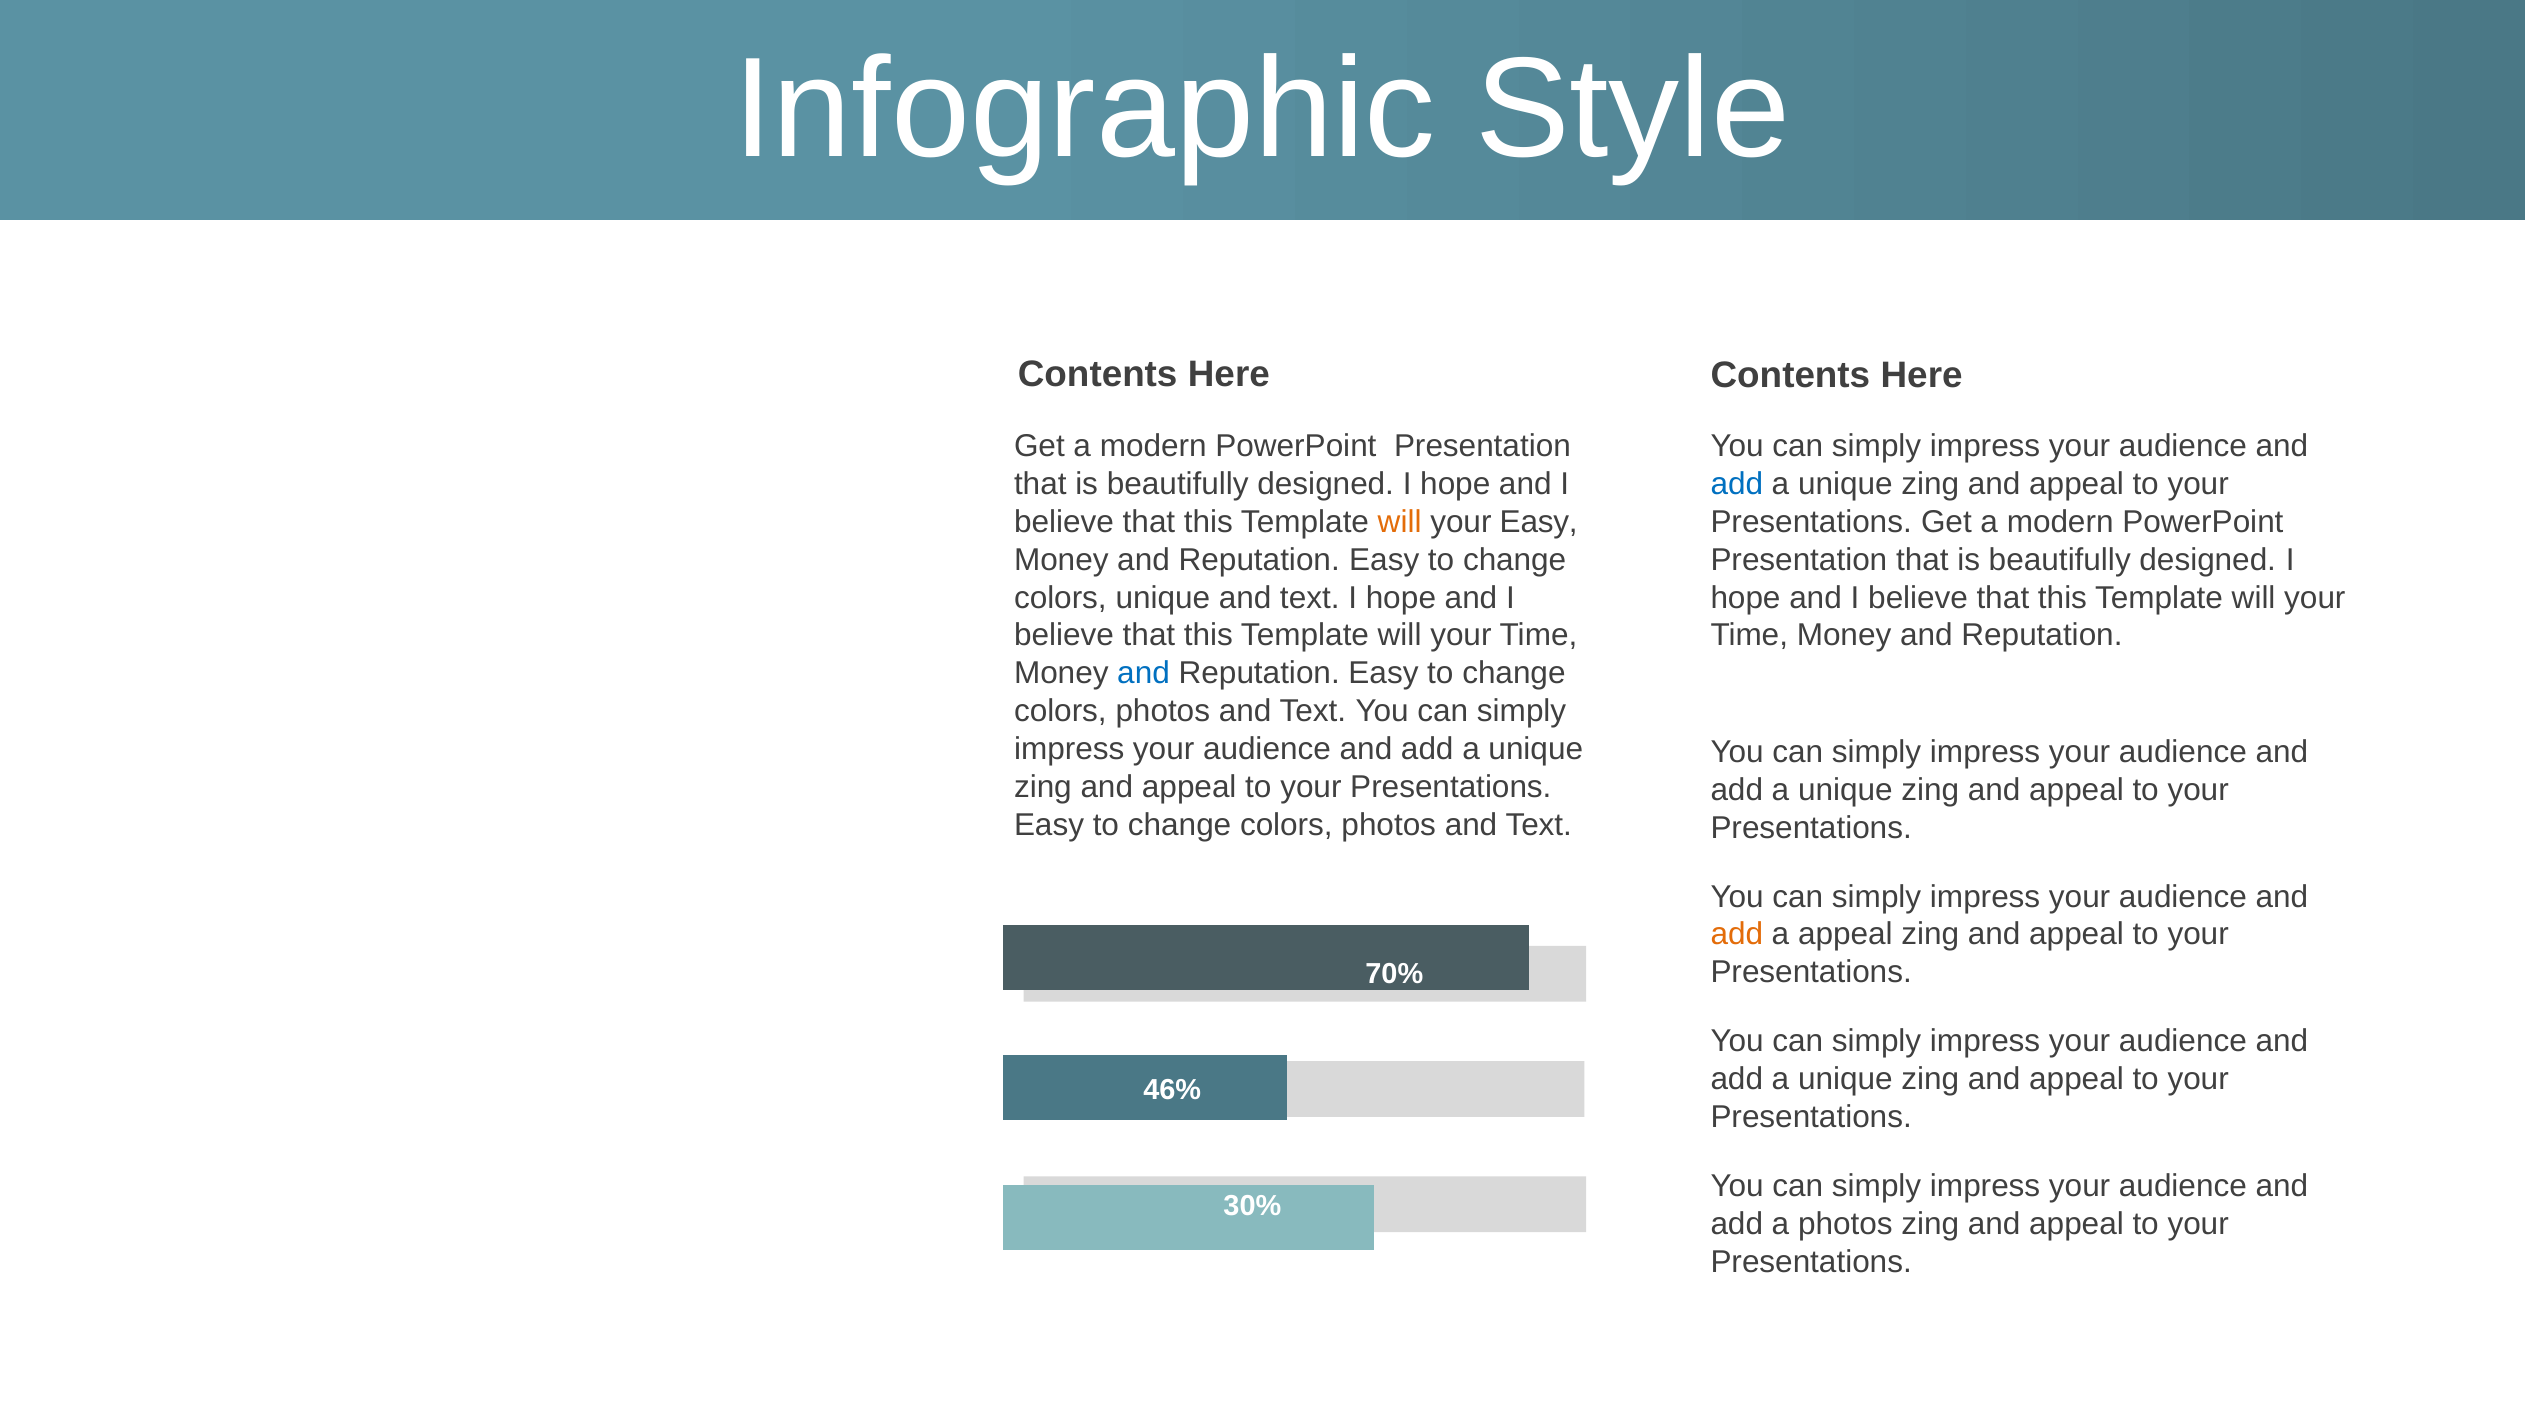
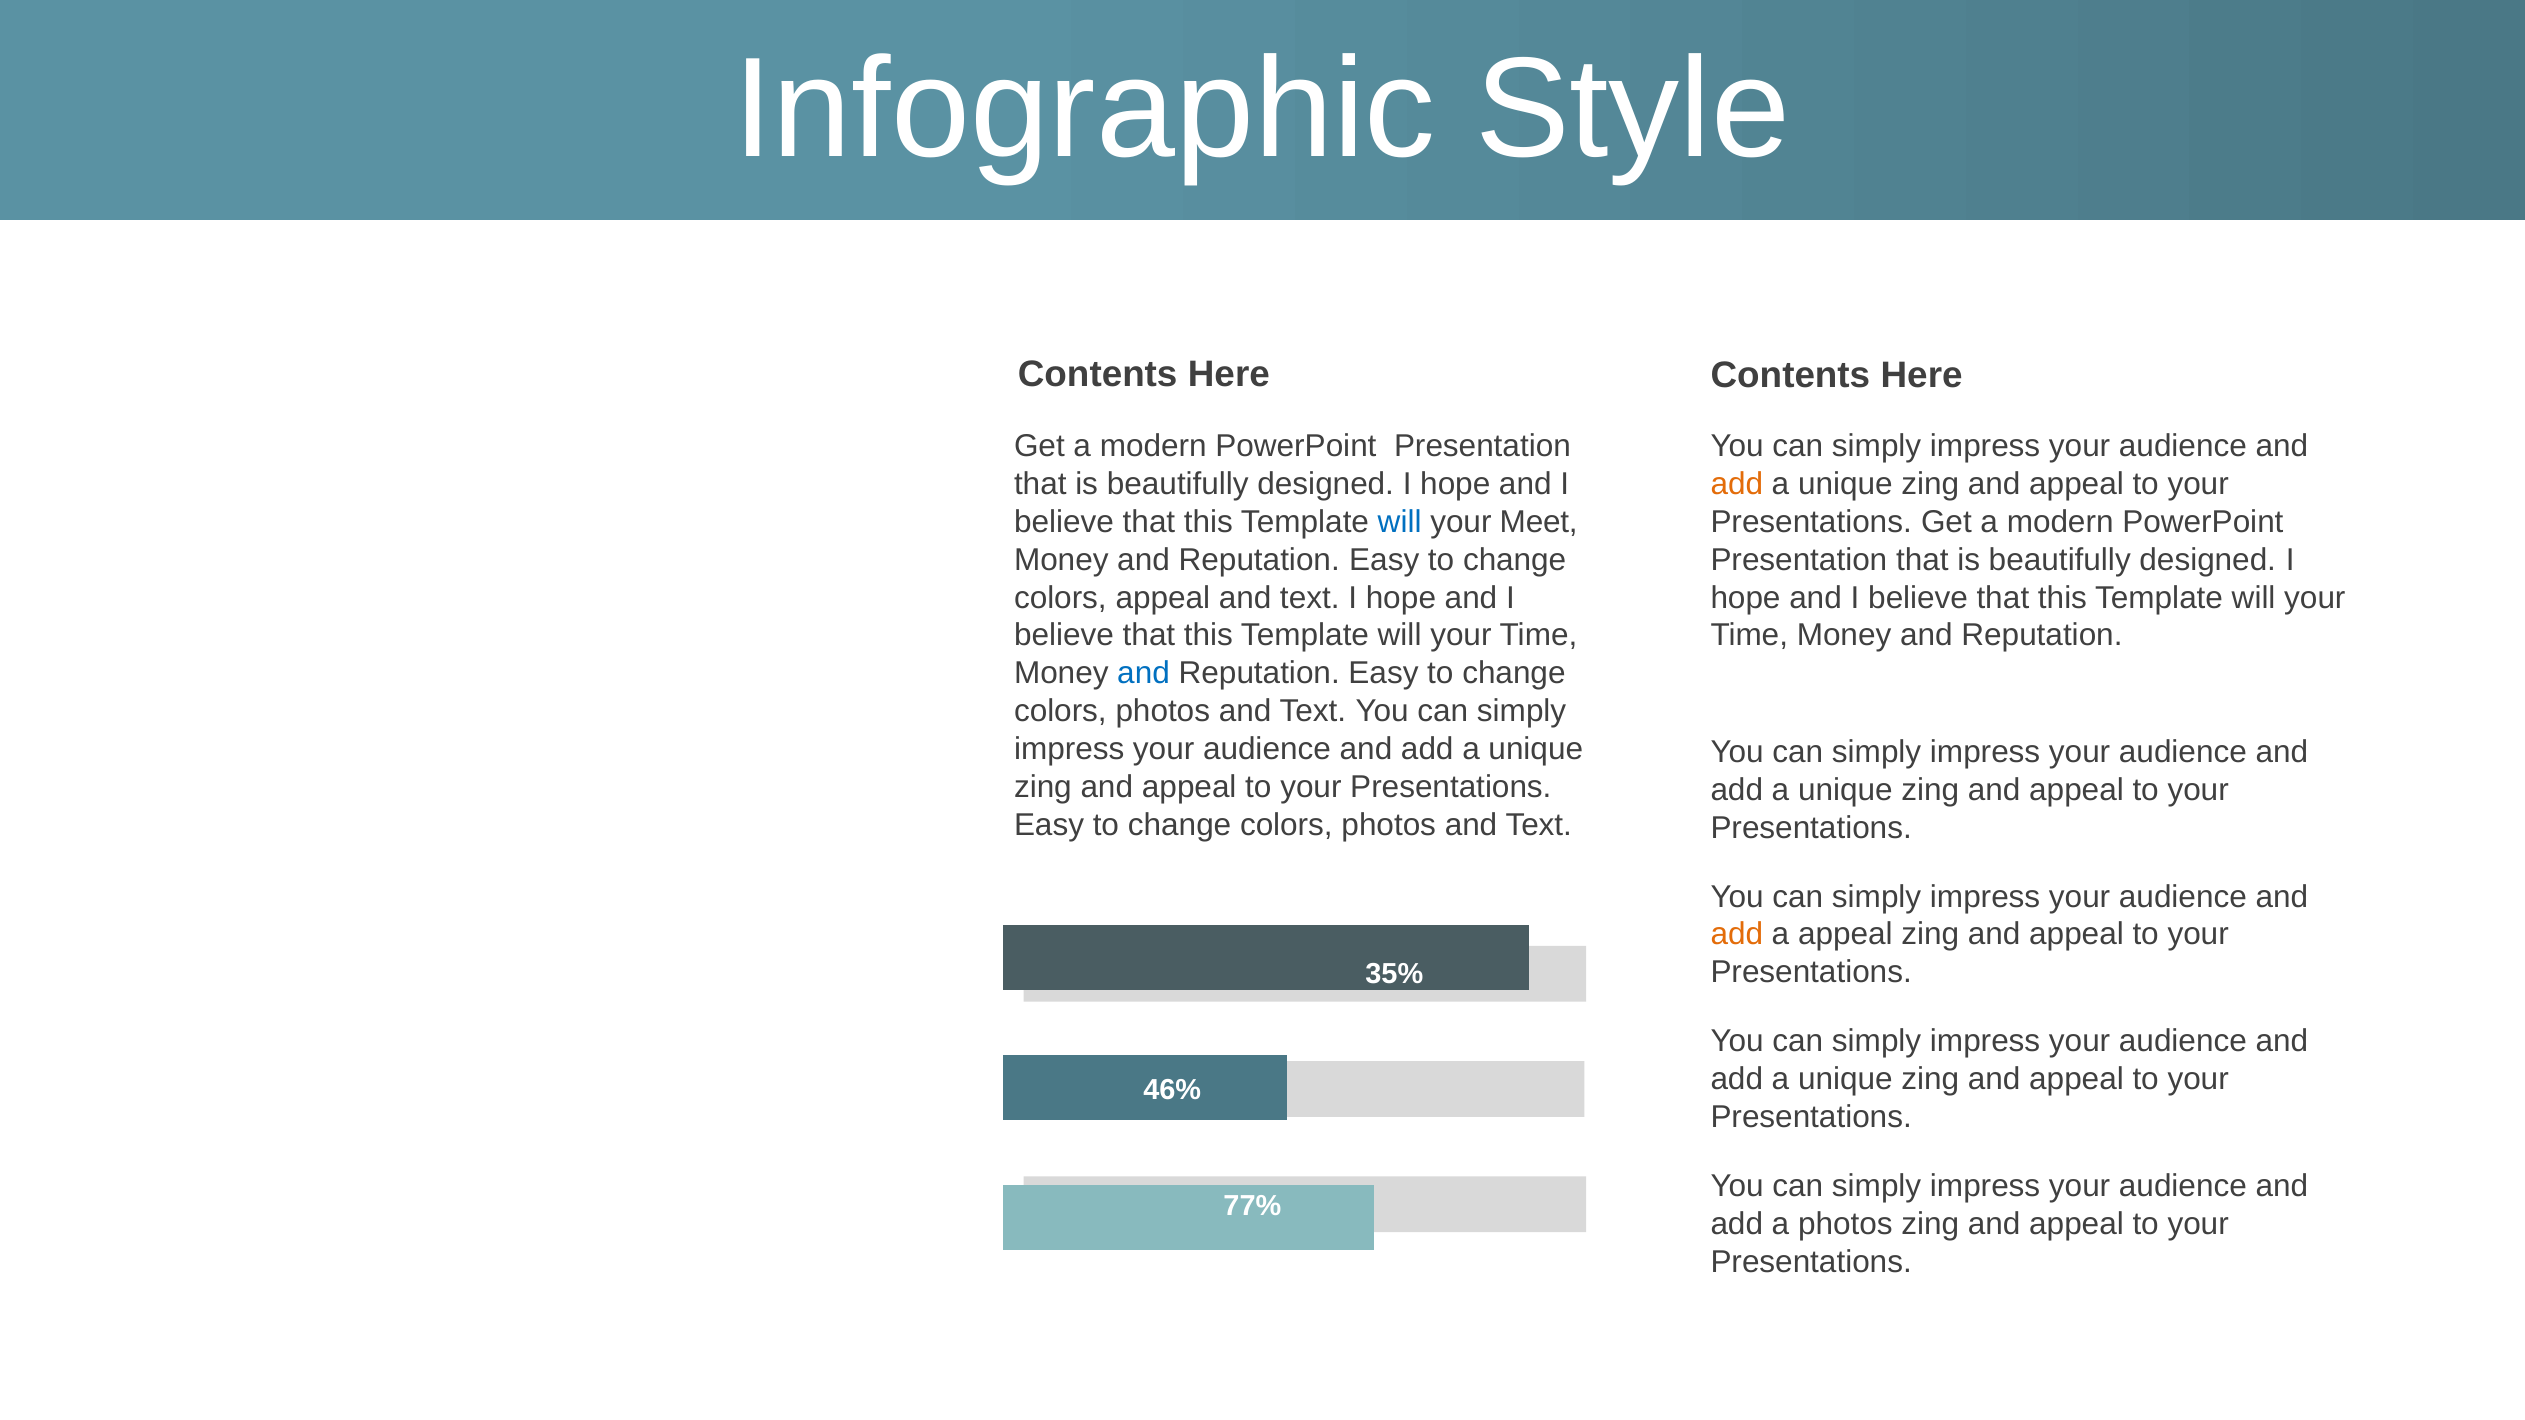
add colour: blue -> orange (1737, 484)
will colour: orange -> blue (1400, 522)
your Easy: Easy -> Meet (1539, 522)
colors unique: unique -> appeal (1163, 598)
70%: 70% -> 35% (1394, 974)
30%: 30% -> 77% (1252, 1206)
